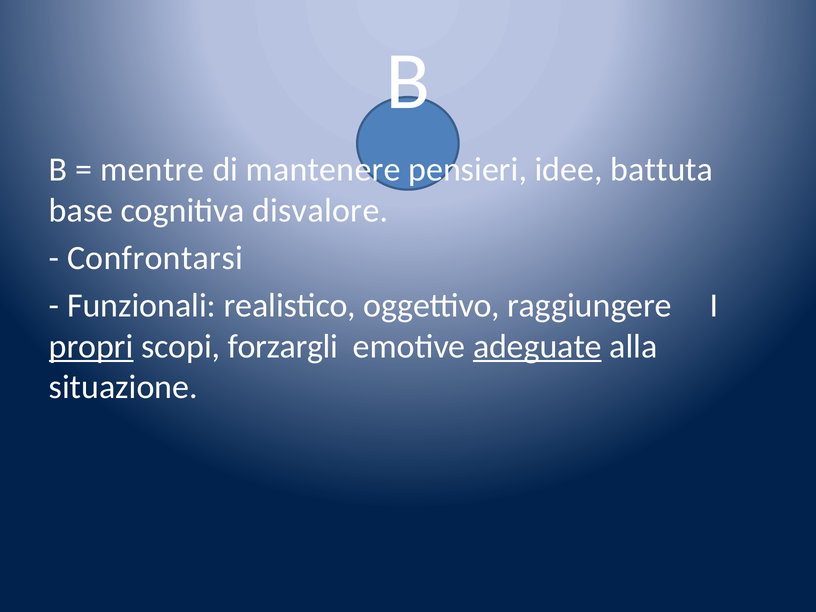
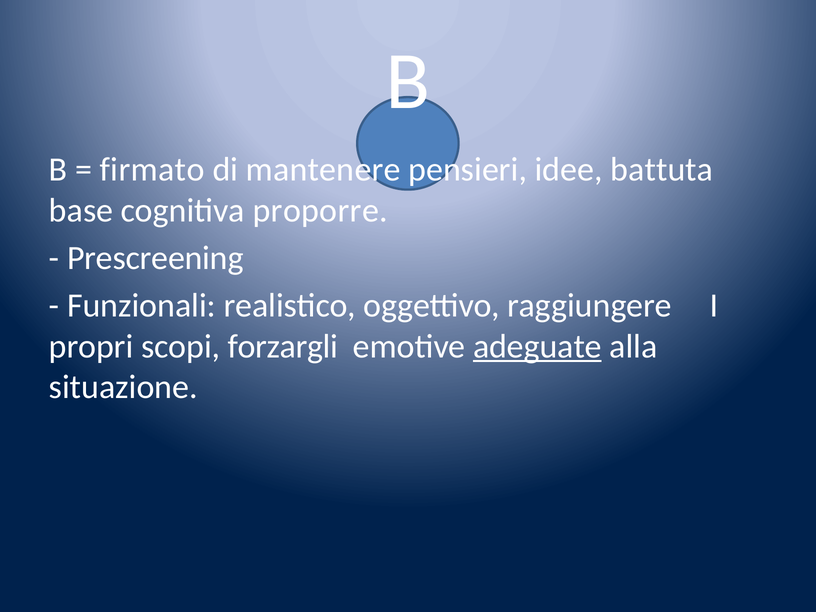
mentre: mentre -> firmato (152, 170)
disvalore: disvalore -> proporre (320, 210)
Confrontarsi: Confrontarsi -> Prescreening (155, 258)
propri underline: present -> none (91, 346)
